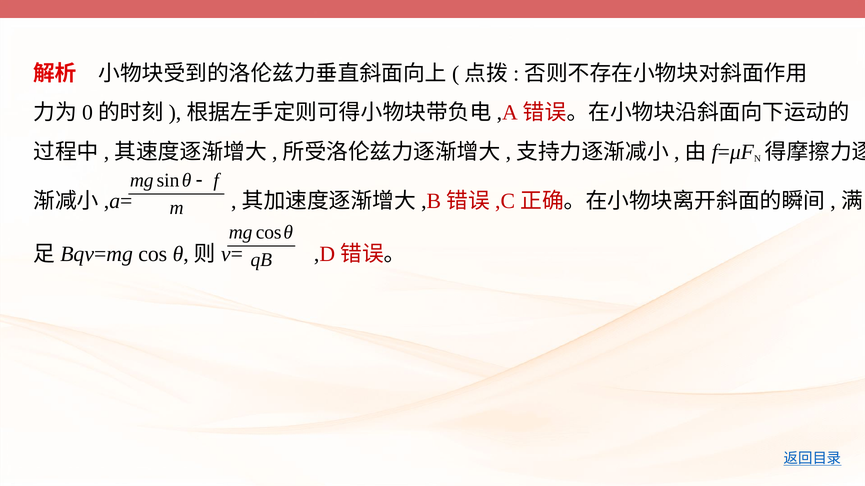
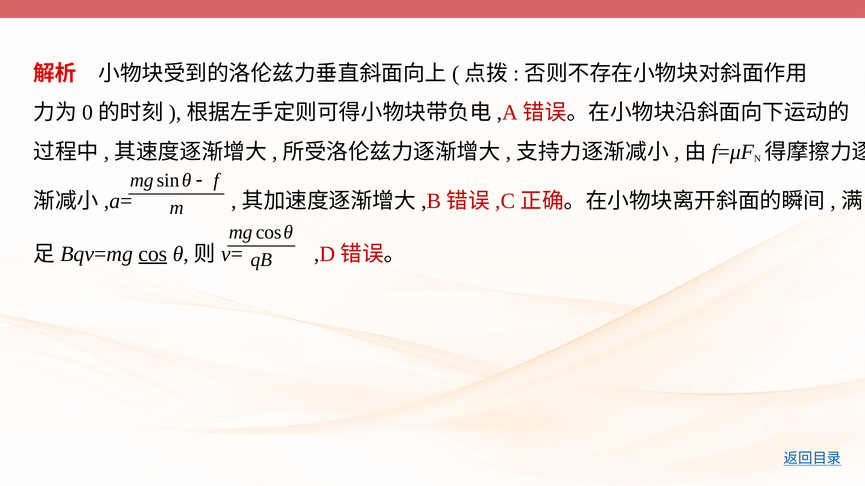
cos underline: none -> present (153, 254)
